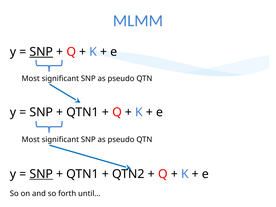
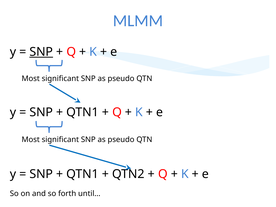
SNP underline: present -> none (41, 174)
